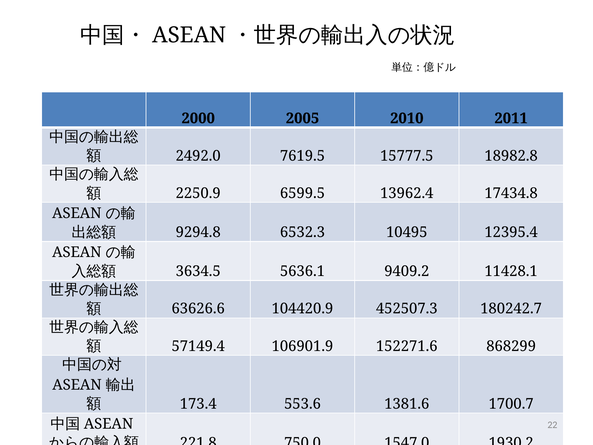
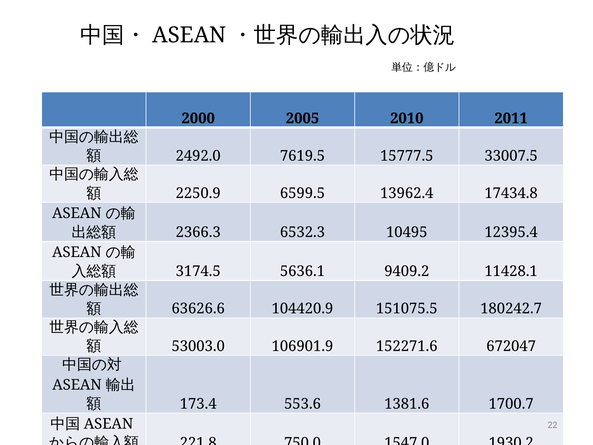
18982.8: 18982.8 -> 33007.5 (511, 156)
9294.8: 9294.8 -> 2366.3 (198, 232)
3634.5: 3634.5 -> 3174.5 (198, 271)
452507.3: 452507.3 -> 151075.5 (407, 309)
57149.4: 57149.4 -> 53003.0 (198, 346)
868299: 868299 -> 672047 (511, 346)
